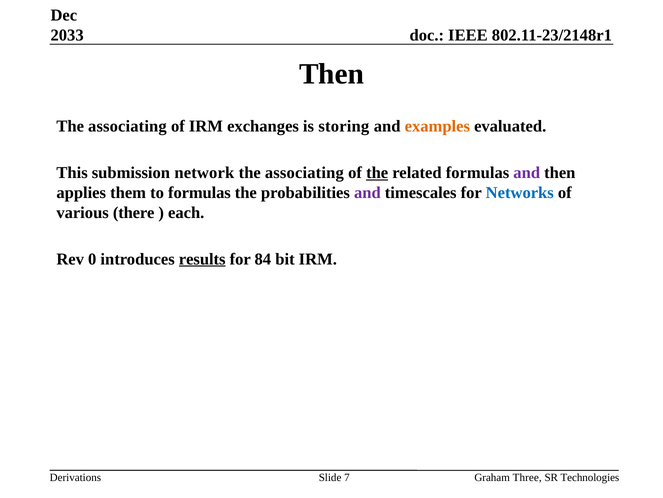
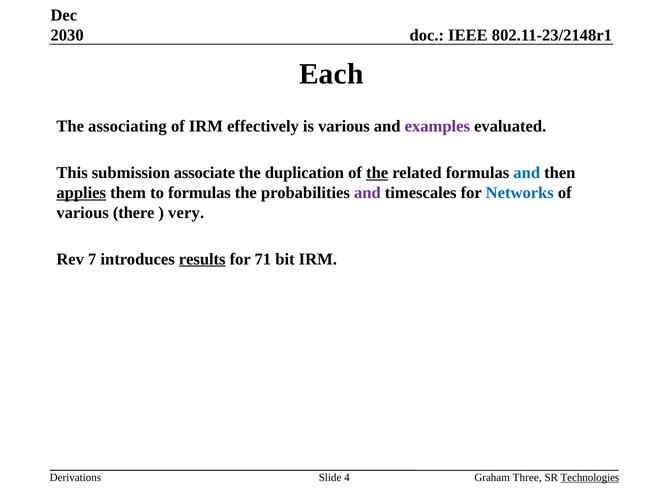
2033: 2033 -> 2030 (67, 35)
Then: Then -> Each (331, 74)
exchanges: exchanges -> effectively (263, 126)
is storing: storing -> various (344, 126)
examples colour: orange -> purple (437, 126)
network: network -> associate (204, 172)
associating: associating -> duplication (304, 172)
and colour: purple -> blue (527, 172)
applies underline: none -> present (81, 192)
each: each -> very (186, 212)
0: 0 -> 7 (92, 259)
84: 84 -> 71 (263, 259)
7: 7 -> 4 (347, 477)
Technologies underline: none -> present (590, 477)
